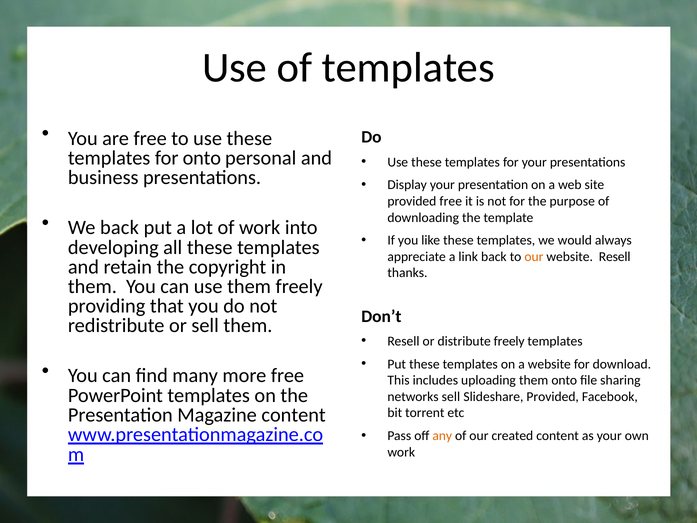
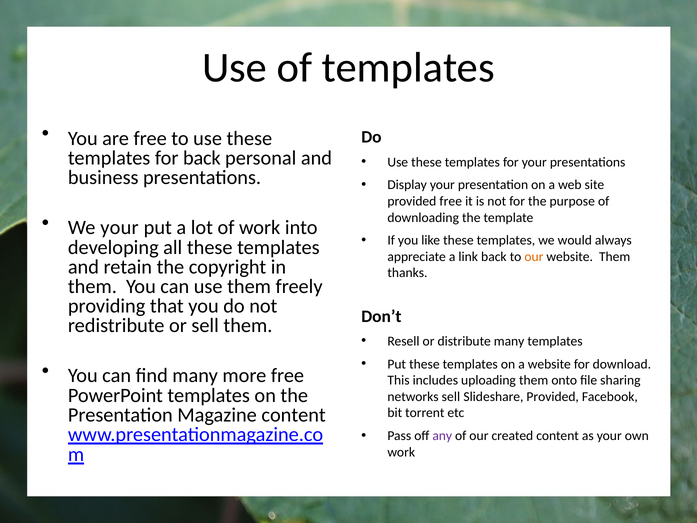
for onto: onto -> back (202, 158)
We back: back -> your (119, 228)
website Resell: Resell -> Them (615, 257)
distribute freely: freely -> many (509, 341)
any colour: orange -> purple (442, 436)
